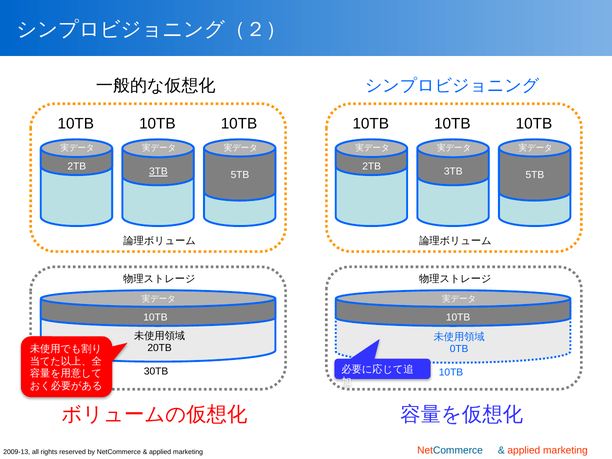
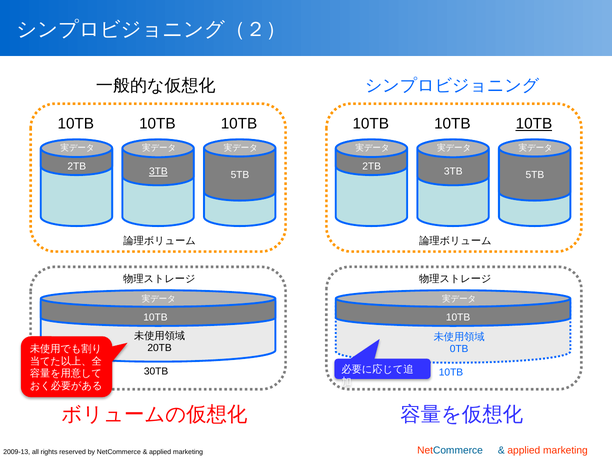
10TB underline: none -> present (534, 124)
